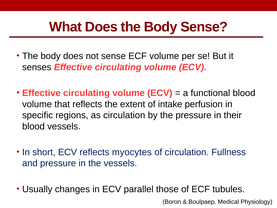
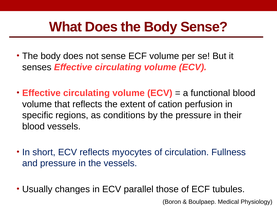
intake: intake -> cation (170, 104)
as circulation: circulation -> conditions (124, 115)
